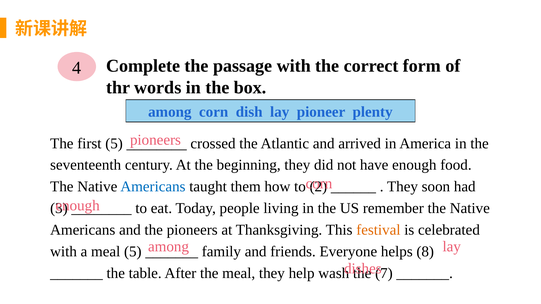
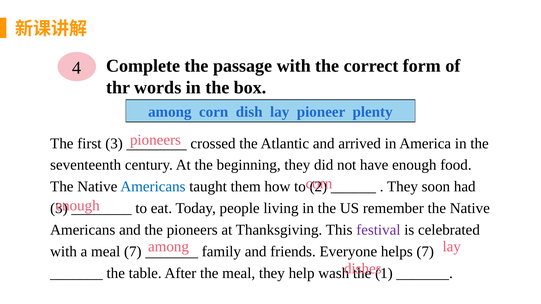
first 5: 5 -> 3 (114, 144)
festival colour: orange -> purple (378, 230)
meal 5: 5 -> 7 (133, 252)
helps 8: 8 -> 7 (425, 252)
7: 7 -> 1 (384, 273)
